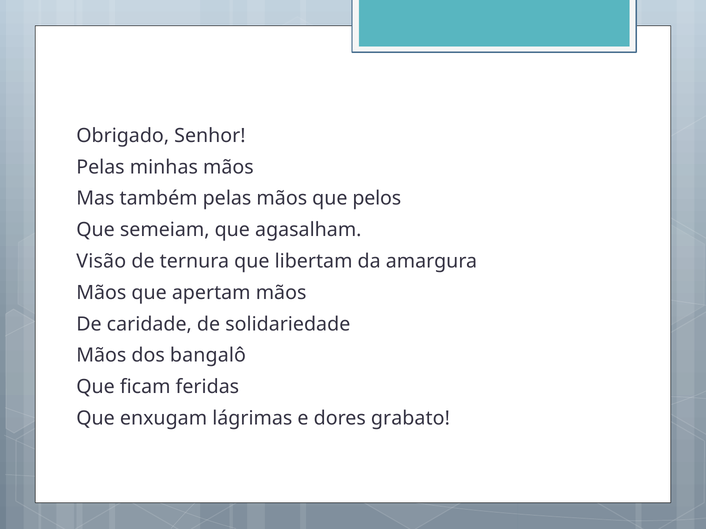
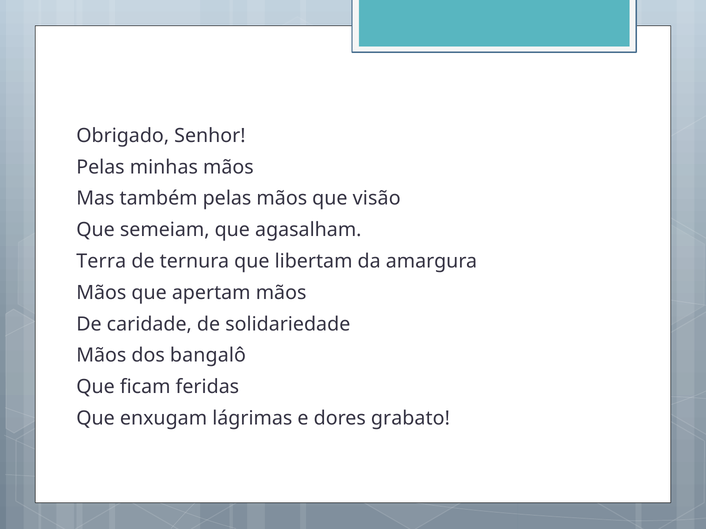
pelos: pelos -> visão (377, 199)
Visão: Visão -> Terra (101, 262)
